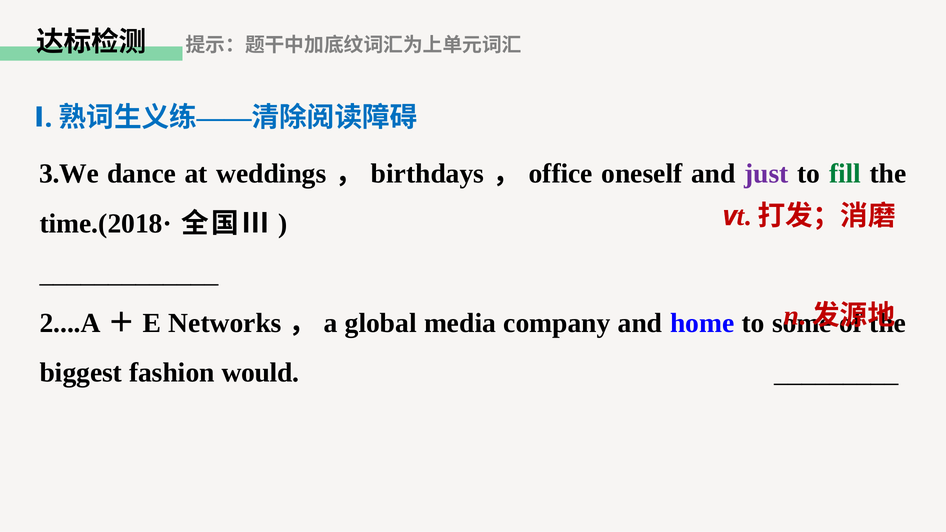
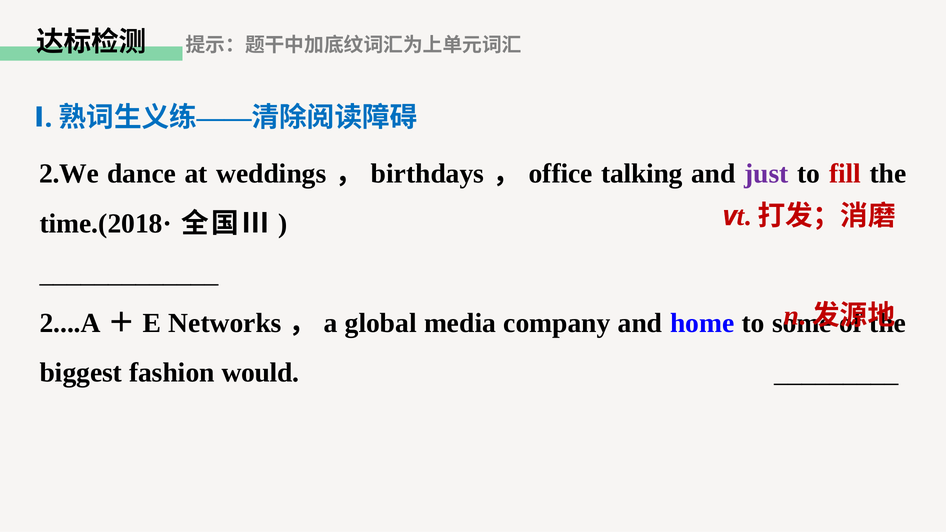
3.We: 3.We -> 2.We (69, 174)
oneself: oneself -> talking (642, 174)
fill colour: green -> red (845, 174)
